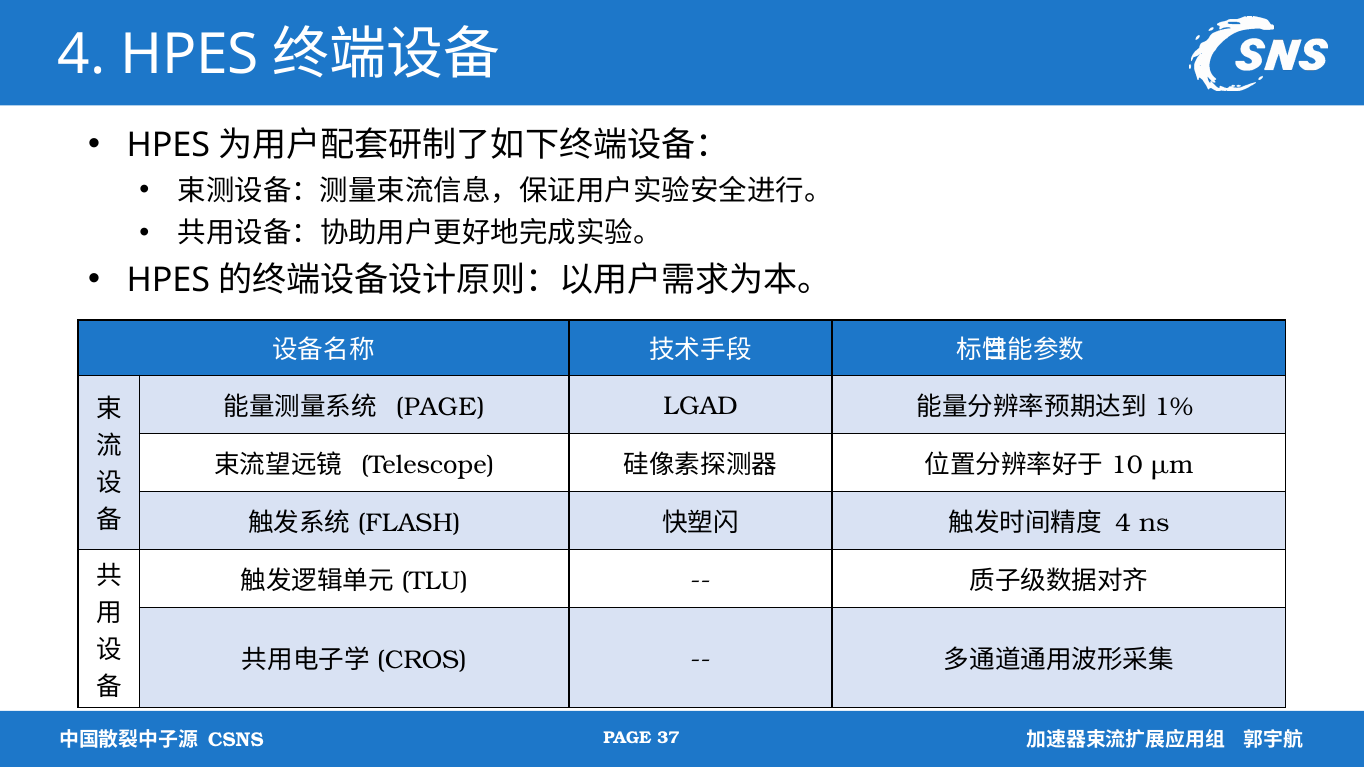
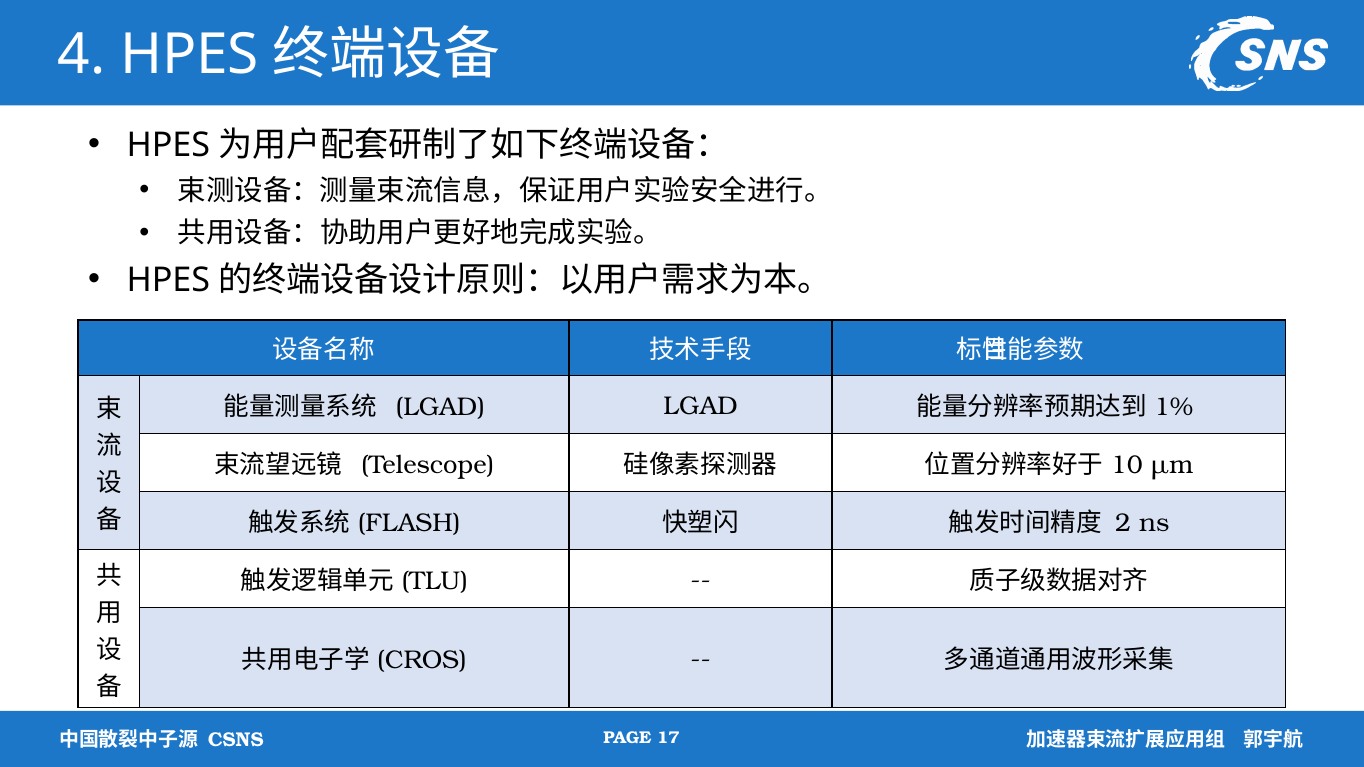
PAGE: PAGE -> LGAD (440, 407)
4: 4 -> 2 (1123, 523)
37: 37 -> 17 (668, 738)
